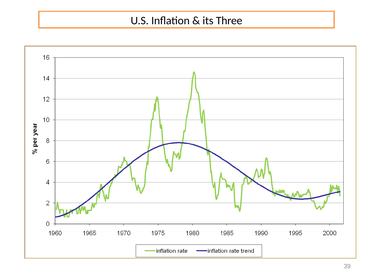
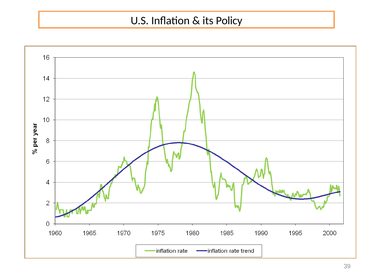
Three: Three -> Policy (229, 21)
